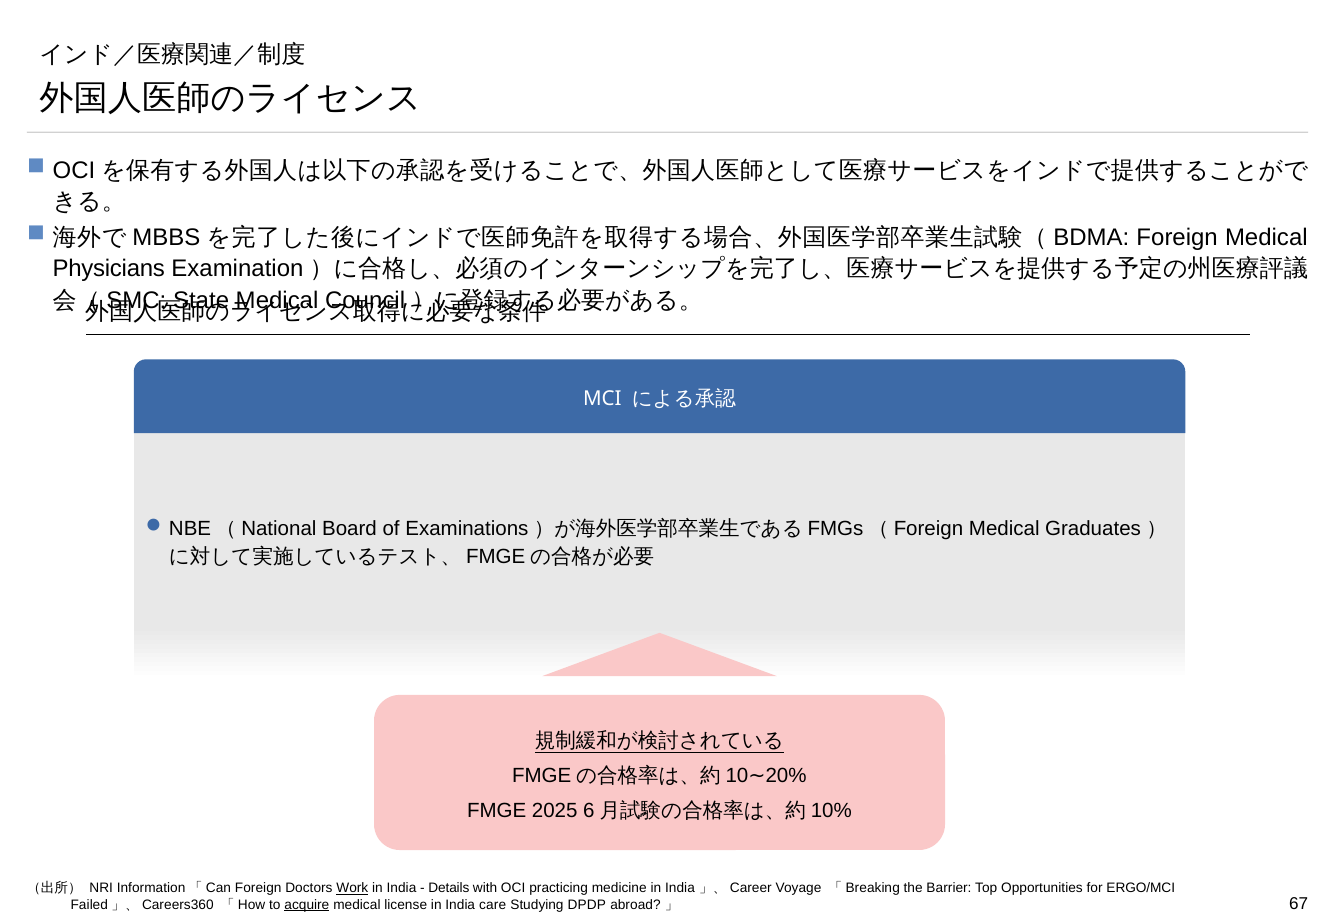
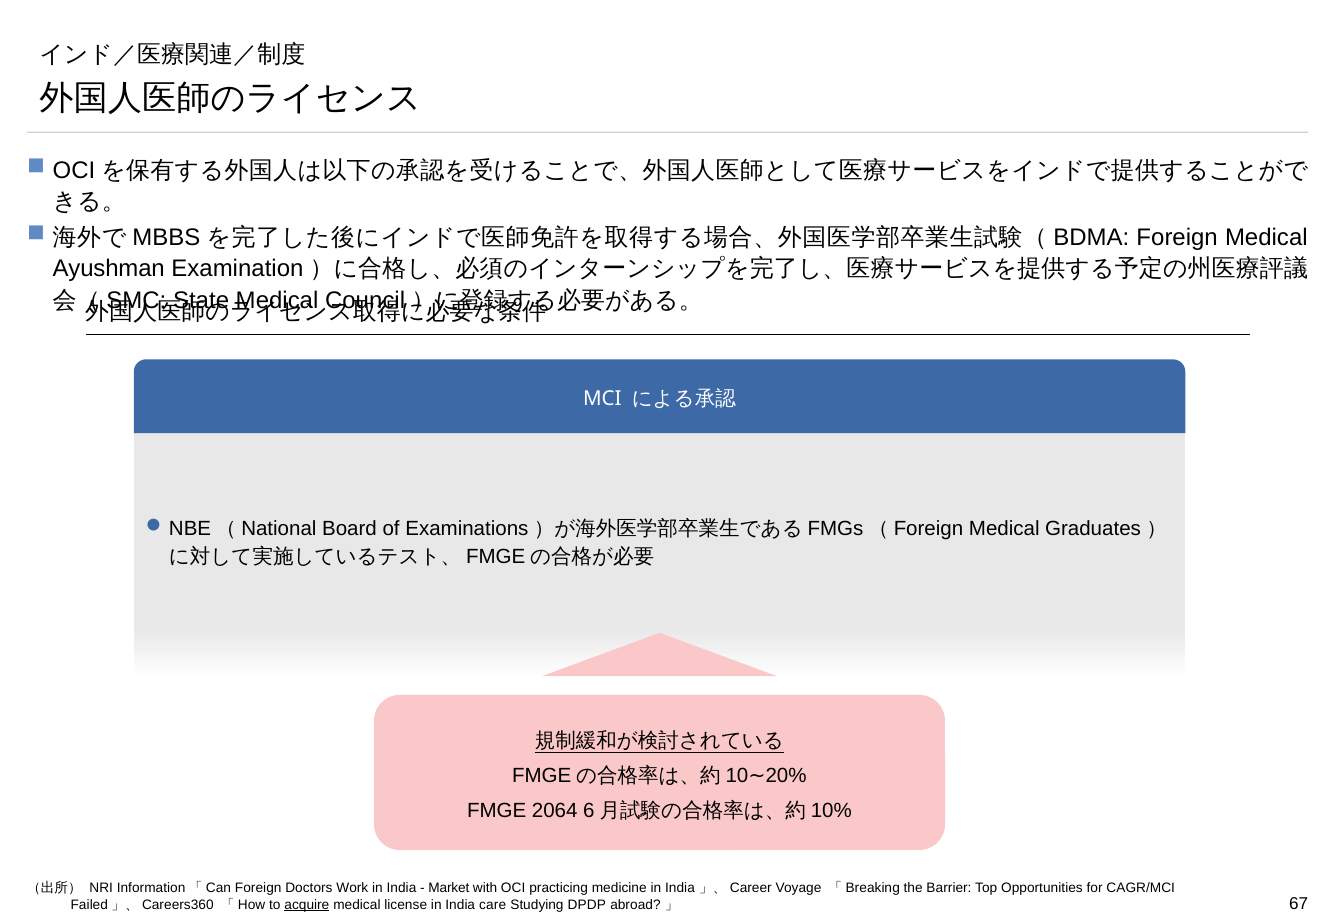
Physicians: Physicians -> Ayushman (109, 269)
2025: 2025 -> 2064 (555, 811)
Work underline: present -> none (352, 889)
Details: Details -> Market (449, 889)
ERGO/MCI: ERGO/MCI -> CAGR/MCI (1141, 889)
